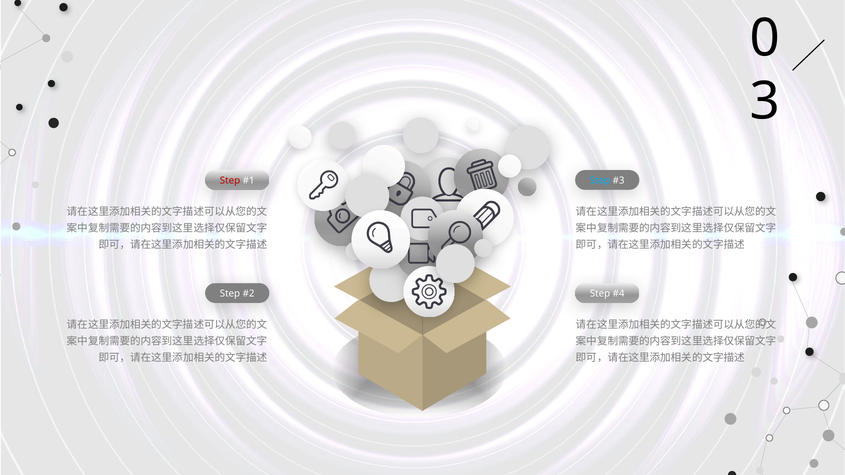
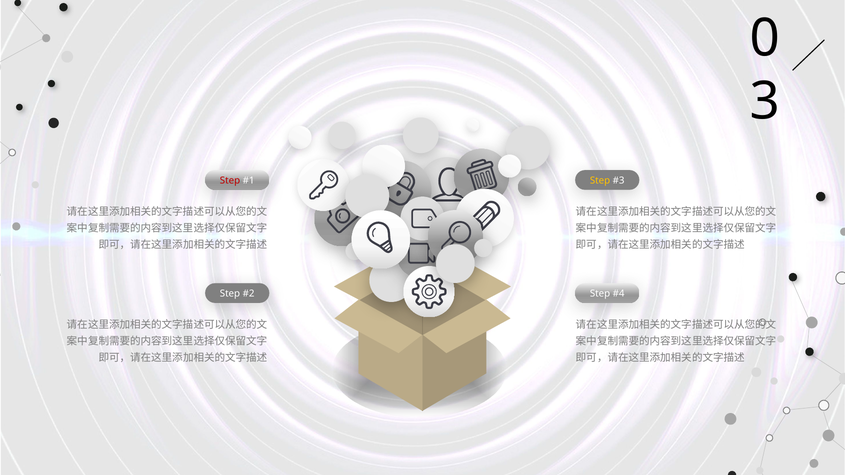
Step colour: light blue -> yellow (600, 181)
